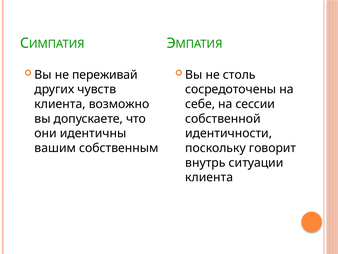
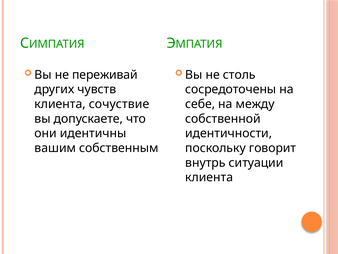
возможно: возможно -> сочуствие (119, 104)
сессии: сессии -> между (255, 104)
